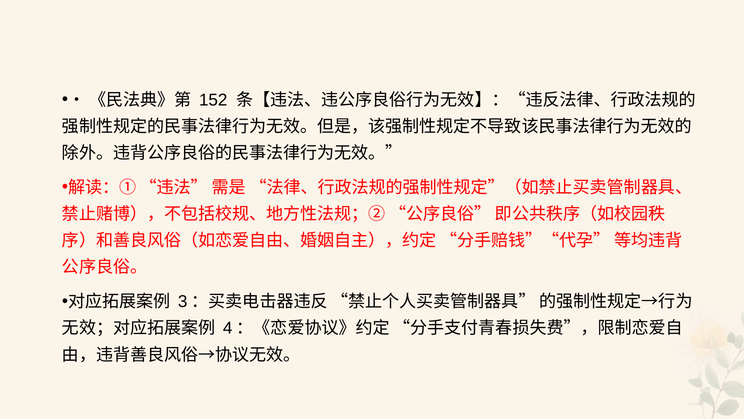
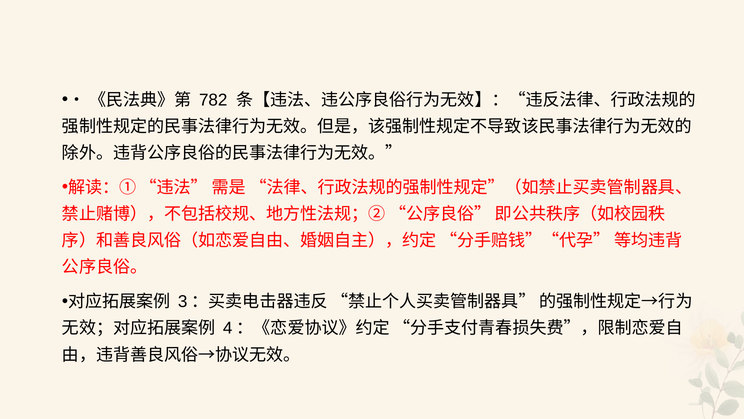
152: 152 -> 782 (213, 100)
